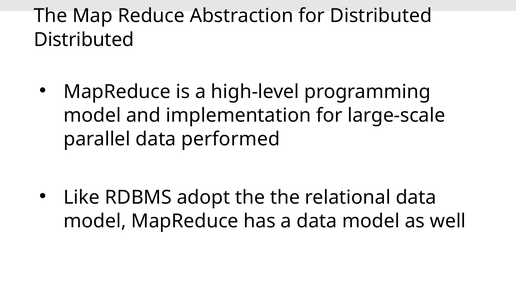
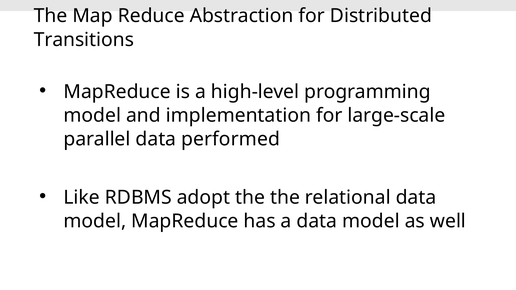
Distributed: Distributed -> Transitions (84, 40)
